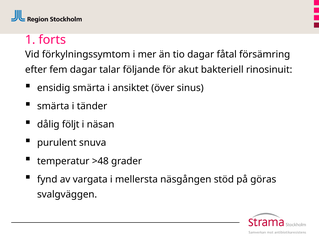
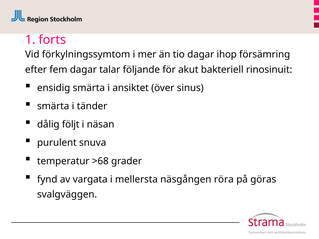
fåtal: fåtal -> ihop (227, 55)
>48: >48 -> >68 (100, 161)
stöd: stöd -> röra (224, 180)
